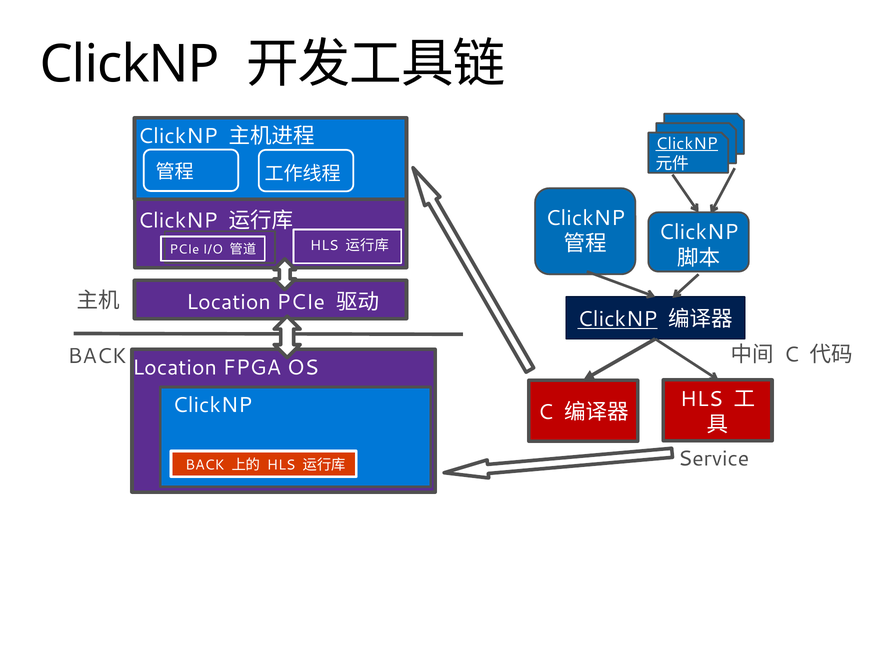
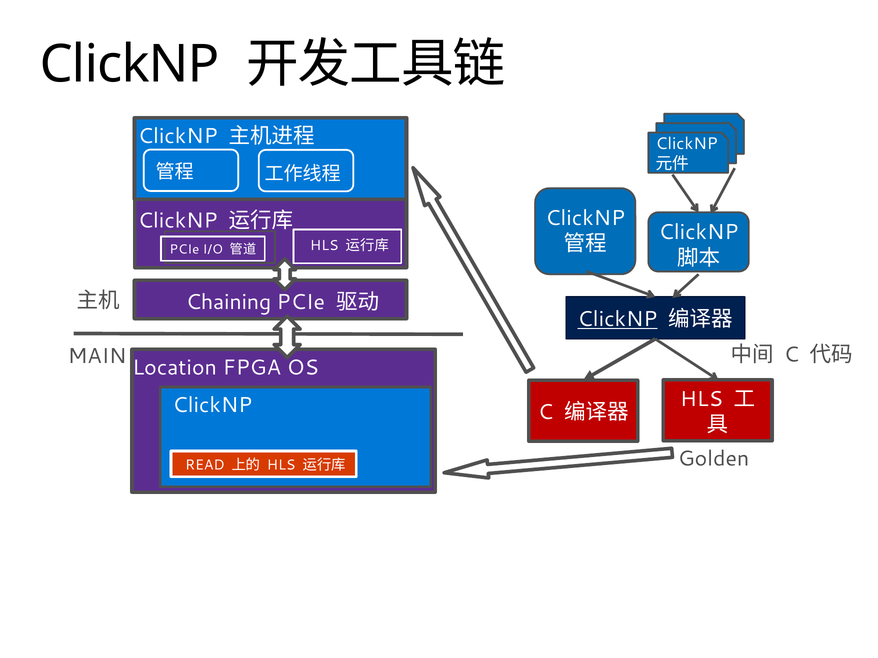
ClickNP underline: present -> none (687, 144)
Location: Location -> Chaining (229, 302)
BACK: BACK -> MAIN (97, 357)
Service: Service -> Golden (714, 459)
BACK: BACK -> READ (205, 465)
